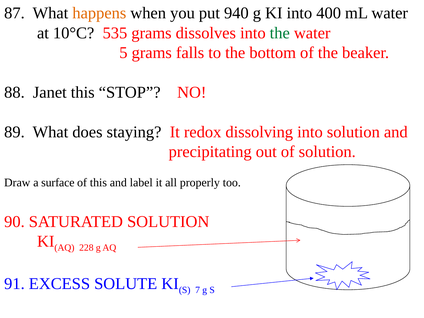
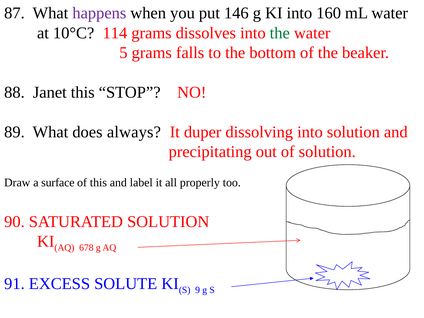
happens colour: orange -> purple (99, 13)
940: 940 -> 146 (236, 13)
400: 400 -> 160 (329, 13)
535: 535 -> 114 (115, 33)
staying: staying -> always (134, 132)
redox: redox -> duper (203, 132)
228: 228 -> 678 (86, 248)
7: 7 -> 9 (198, 290)
